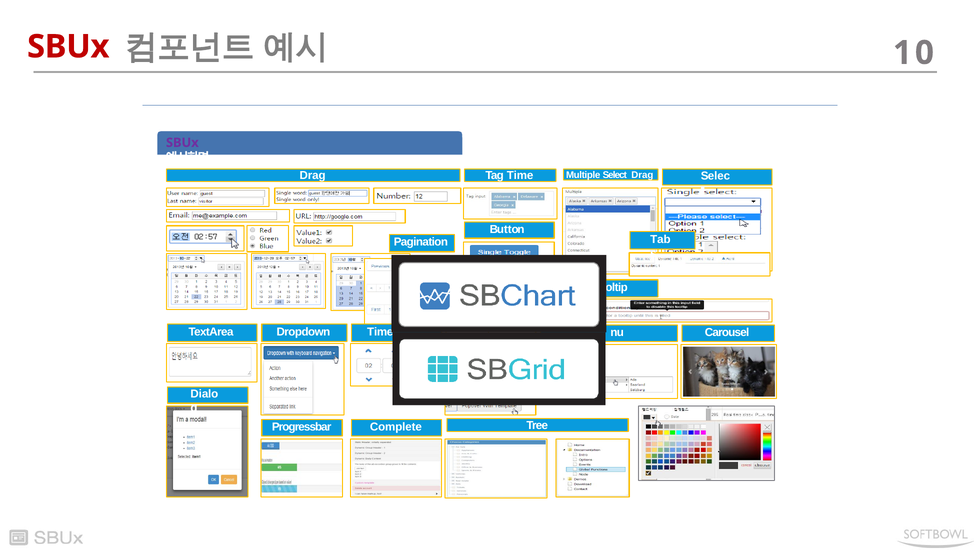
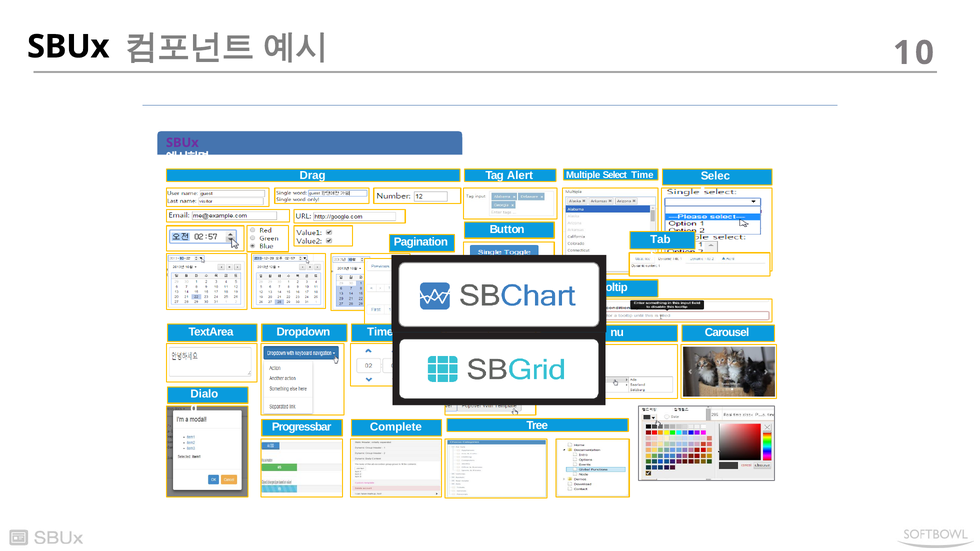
SBUx colour: red -> black (68, 47)
Tag Time: Time -> Alert (520, 175)
Select Drag: Drag -> Time (642, 175)
